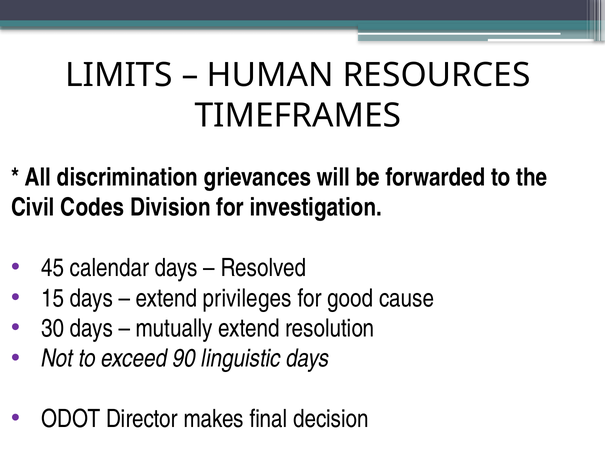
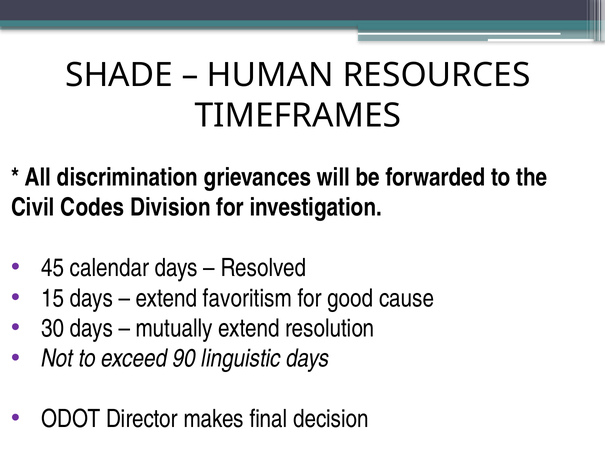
LIMITS: LIMITS -> SHADE (119, 75)
privileges: privileges -> favoritism (247, 299)
